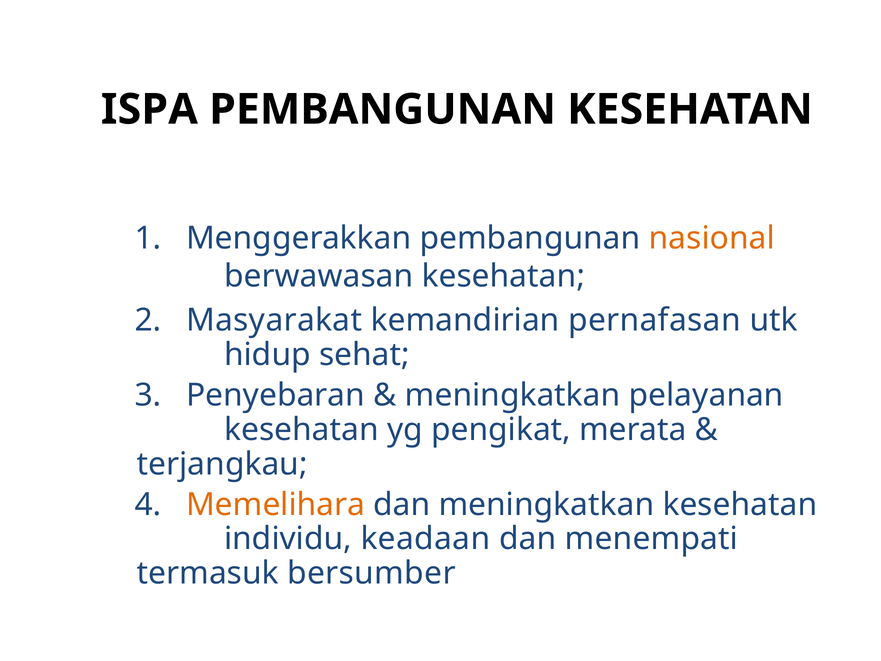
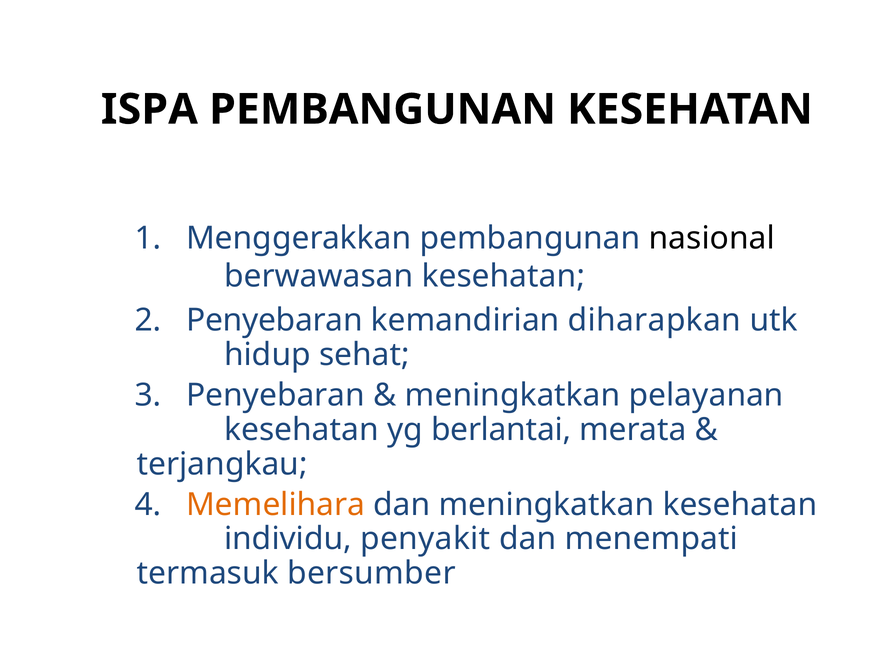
nasional colour: orange -> black (712, 238)
2 Masyarakat: Masyarakat -> Penyebaran (274, 320)
pernafasan: pernafasan -> diharapkan (654, 320)
pengikat: pengikat -> berlantai (501, 430)
keadaan: keadaan -> penyakit (425, 539)
